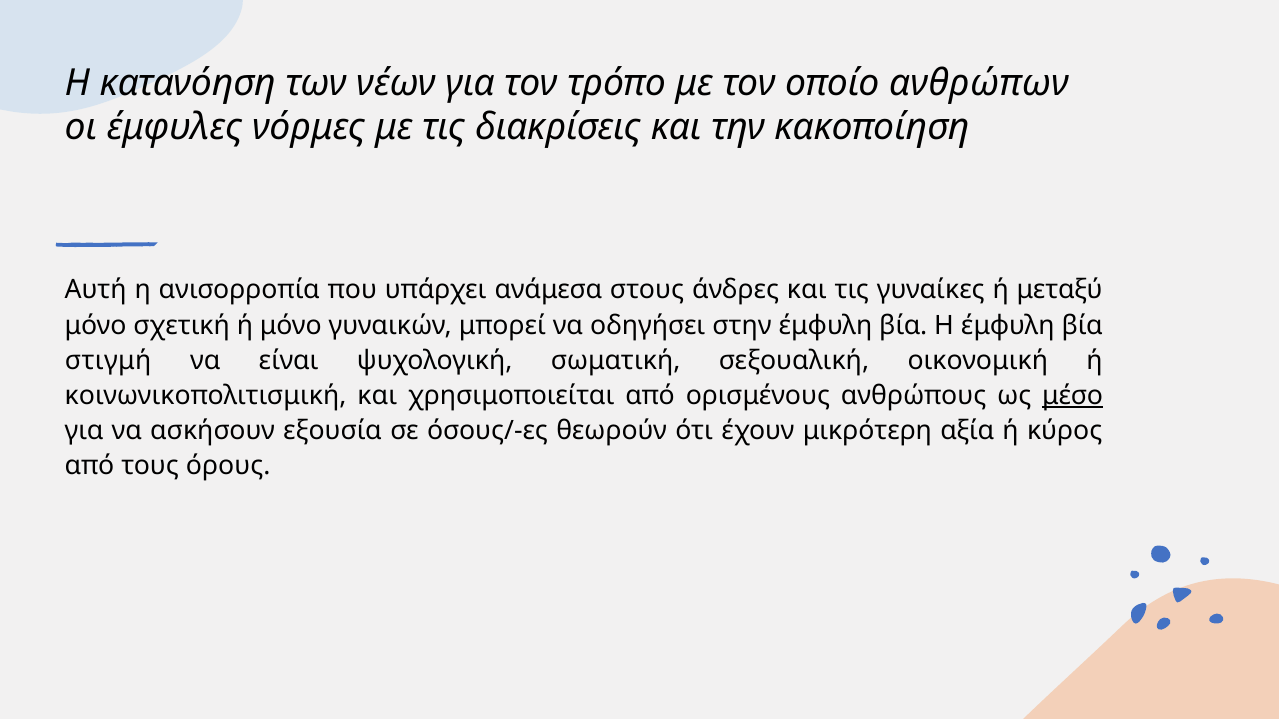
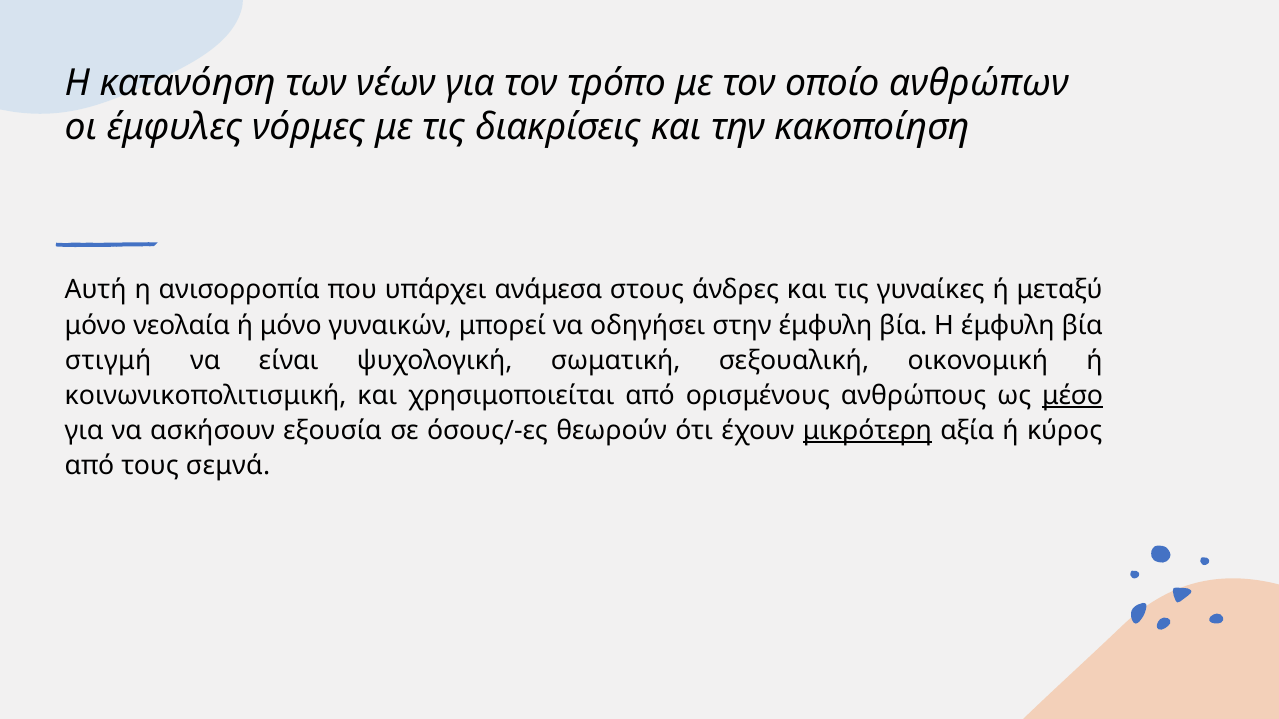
σχετική: σχετική -> νεολαία (182, 326)
μικρότερη underline: none -> present (867, 431)
όρους: όρους -> σεμνά (228, 466)
